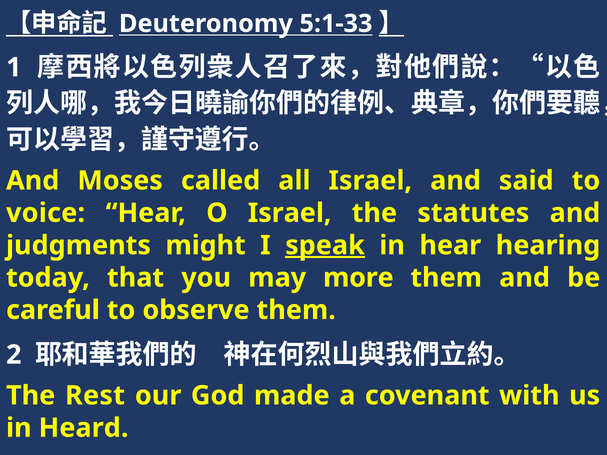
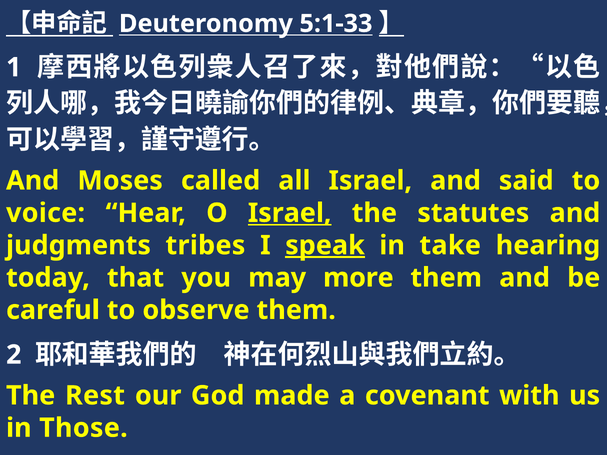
Israel underline: none -> present (290, 213)
might: might -> tribes (205, 245)
in hear: hear -> take (450, 245)
Heard: Heard -> Those (83, 428)
